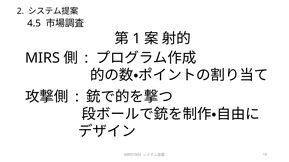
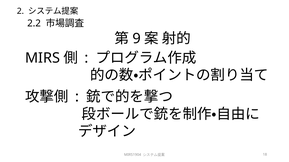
4.5: 4.5 -> 2.2 (34, 23)
1: 1 -> 9 (137, 39)
